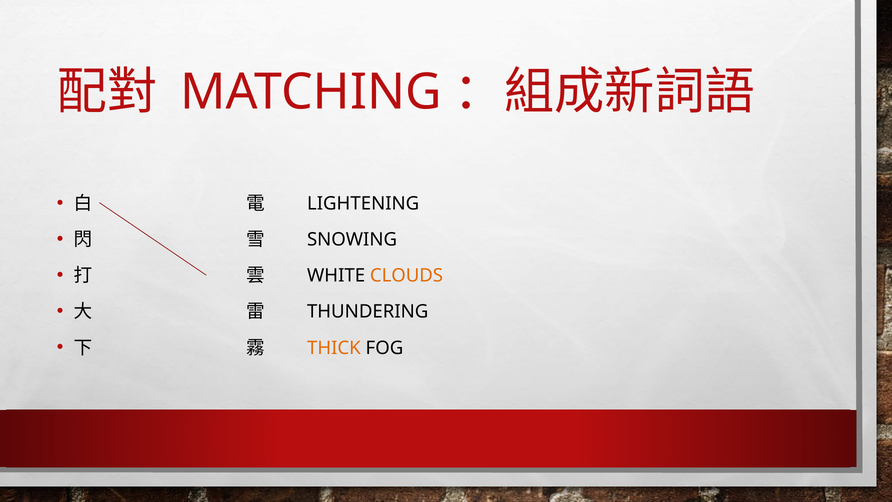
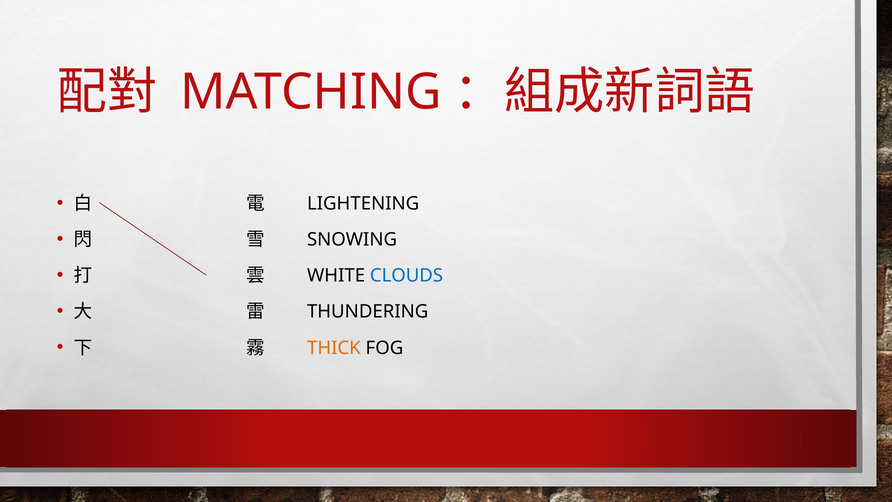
CLOUDS colour: orange -> blue (406, 276)
